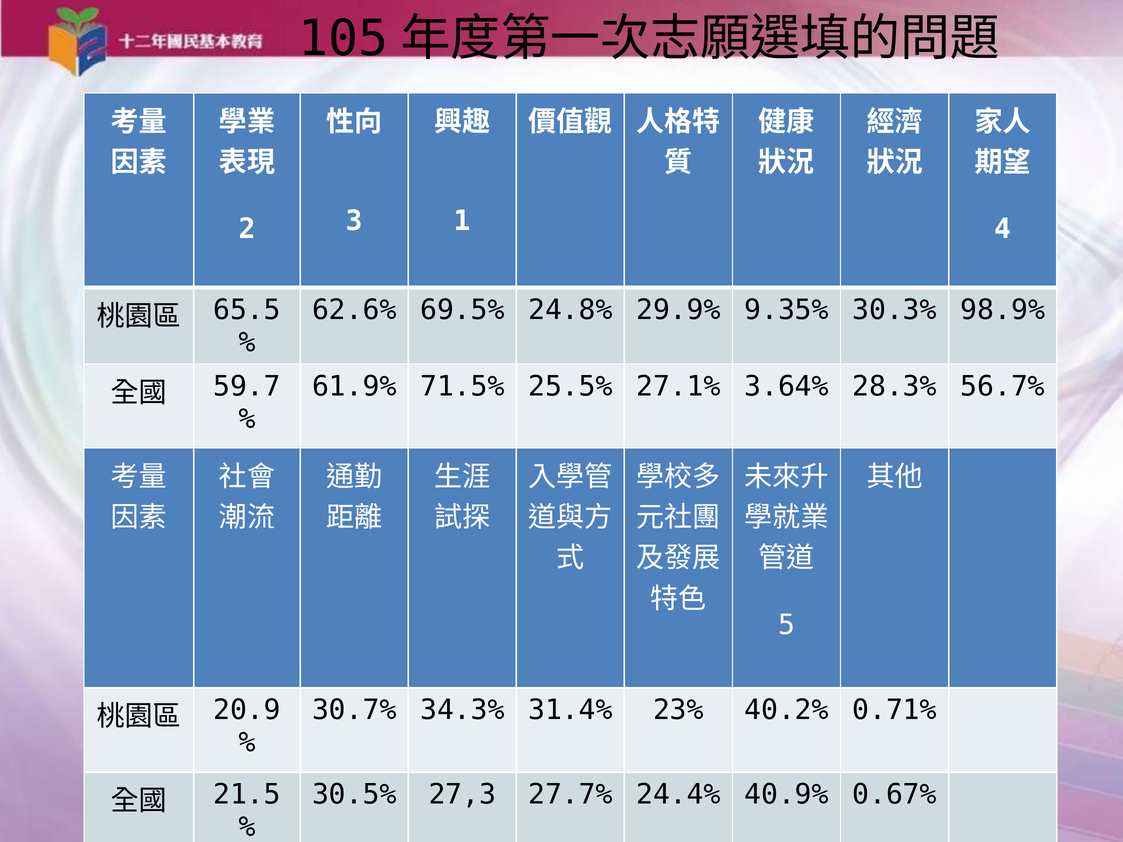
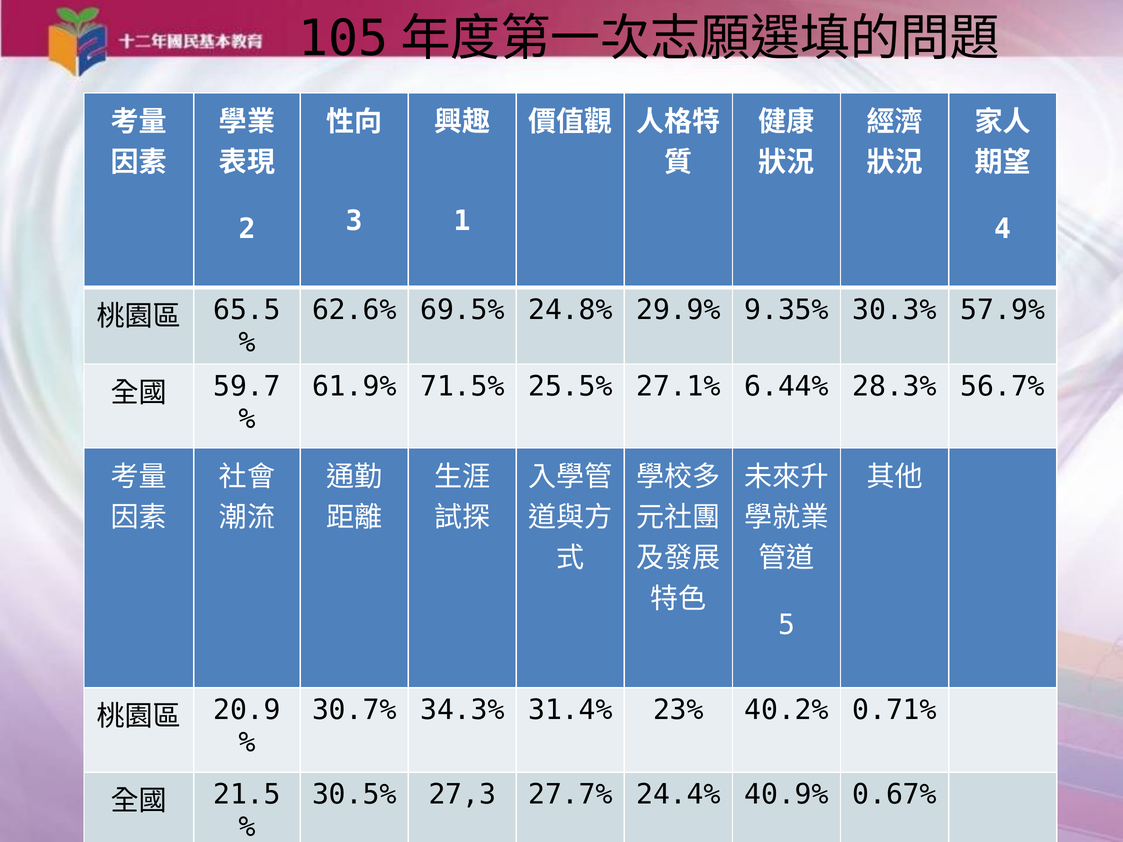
98.9%: 98.9% -> 57.9% (1003, 310)
3.64%: 3.64% -> 6.44% (787, 387)
